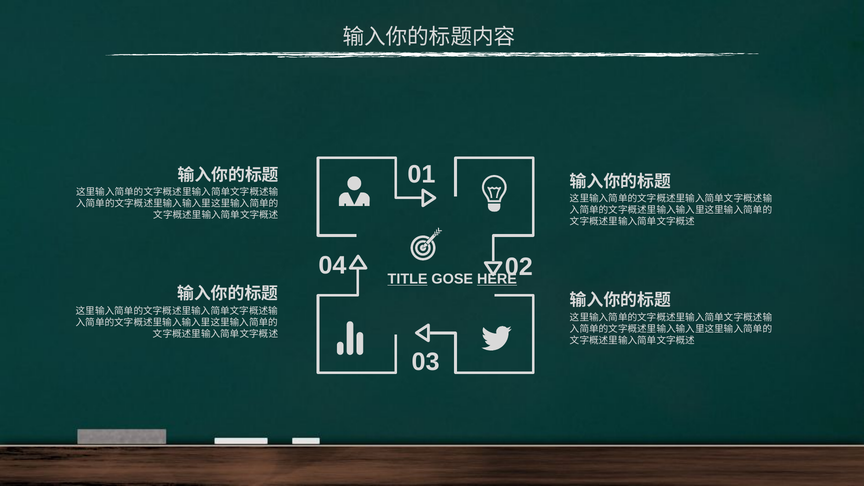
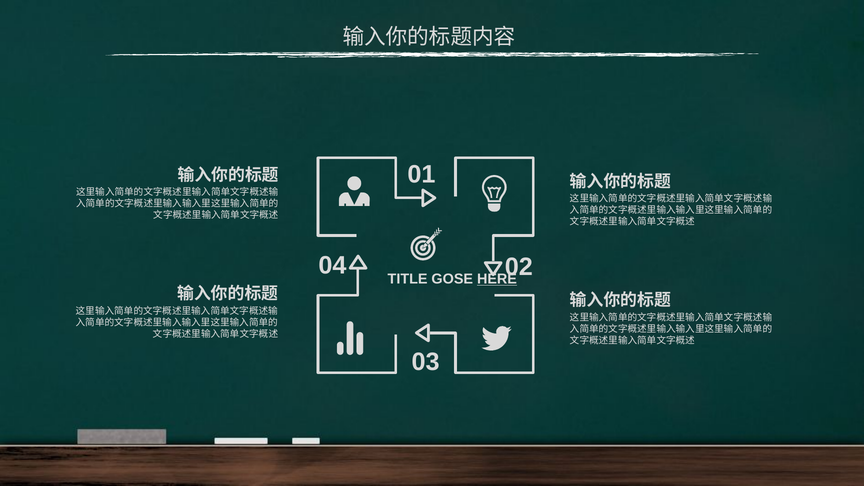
TITLE underline: present -> none (408, 279)
